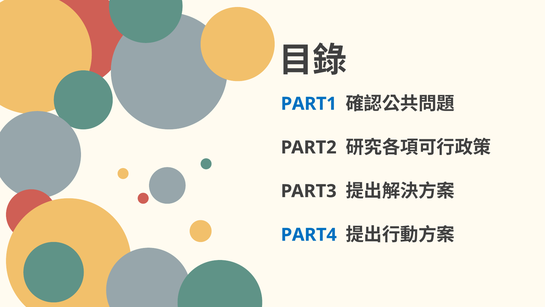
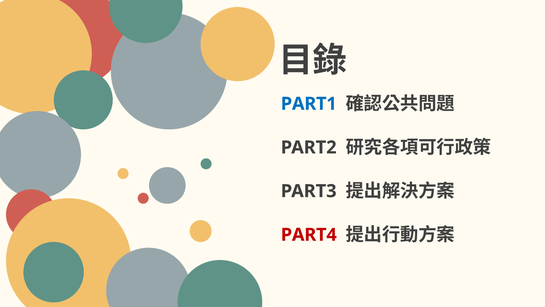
PART4 colour: blue -> red (309, 234)
